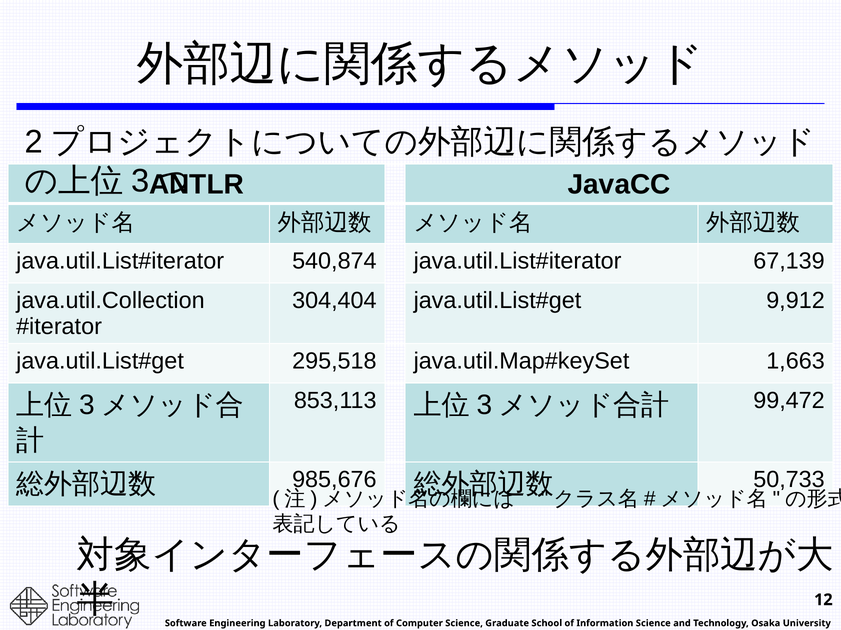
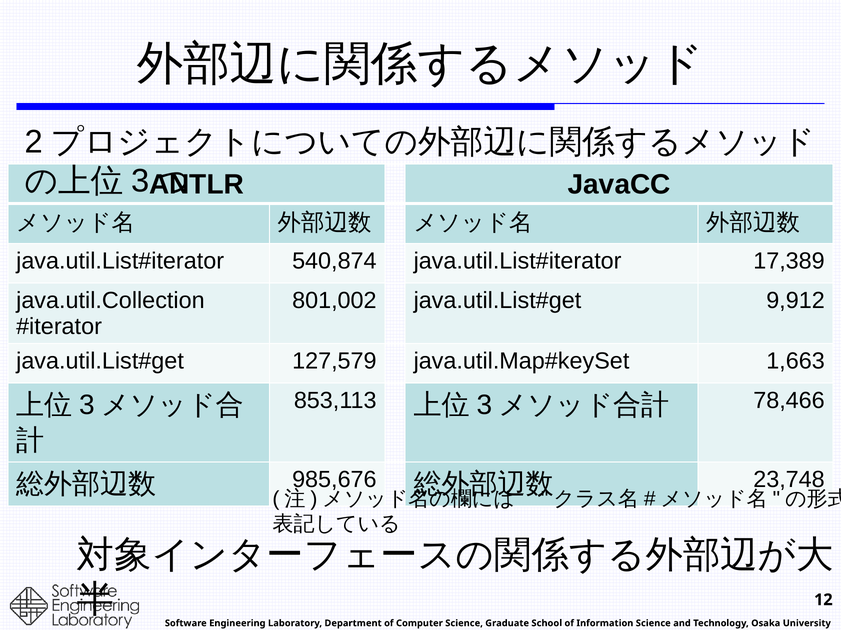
67,139: 67,139 -> 17,389 (789, 261)
304,404: 304,404 -> 801,002 (334, 301)
295,518: 295,518 -> 127,579 (334, 362)
99,472: 99,472 -> 78,466 (789, 401)
50,733: 50,733 -> 23,748 (789, 480)
